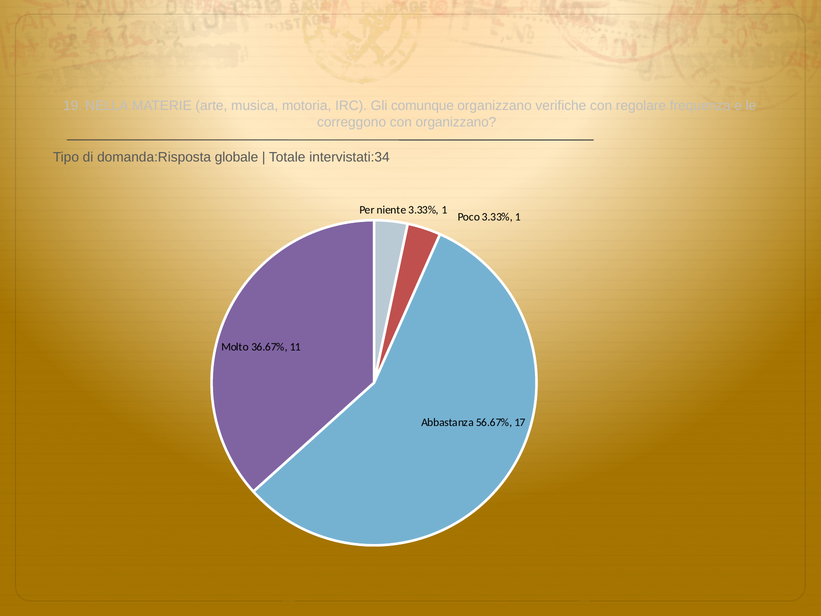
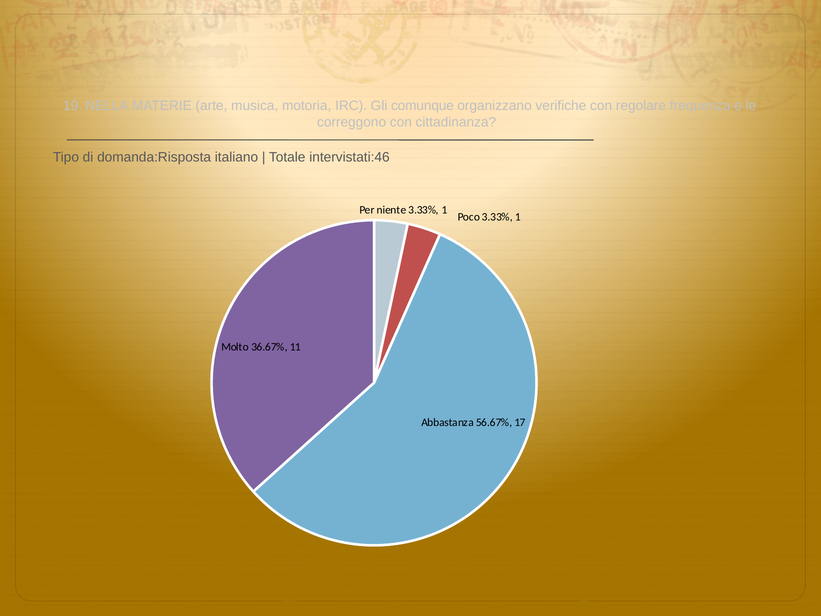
con organizzano: organizzano -> cittadinanza (456, 122)
globale: globale -> italiano (236, 157)
intervistati:34: intervistati:34 -> intervistati:46 (349, 157)
